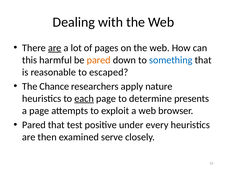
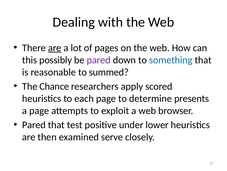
harmful: harmful -> possibly (56, 60)
pared colour: orange -> purple (99, 60)
escaped: escaped -> summed (109, 72)
nature: nature -> scored (159, 86)
each underline: present -> none (84, 98)
every: every -> lower (157, 124)
